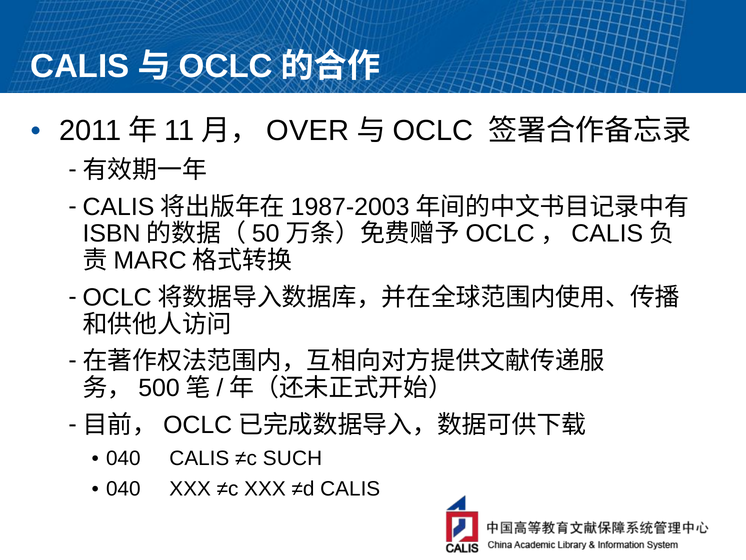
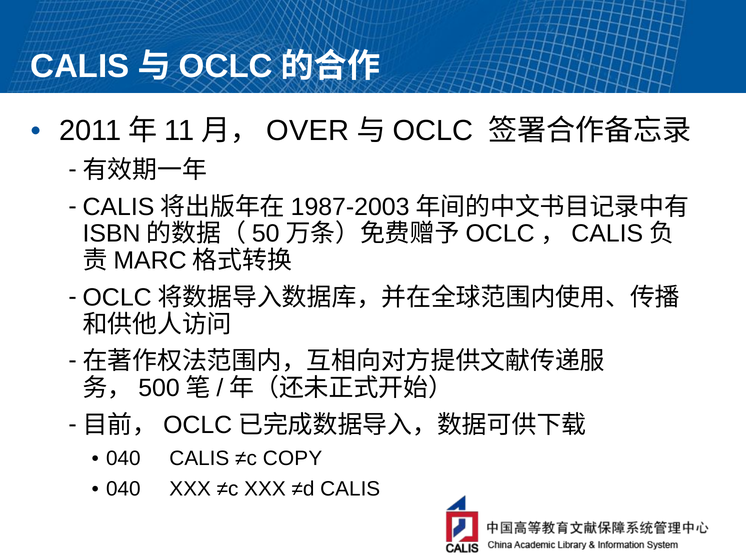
SUCH: SUCH -> COPY (293, 458)
